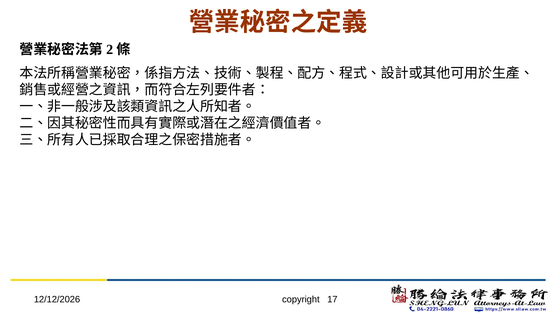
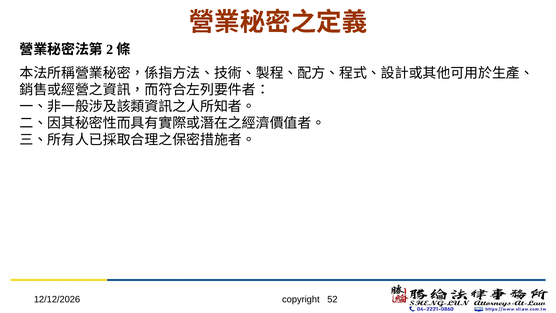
17: 17 -> 52 (332, 299)
